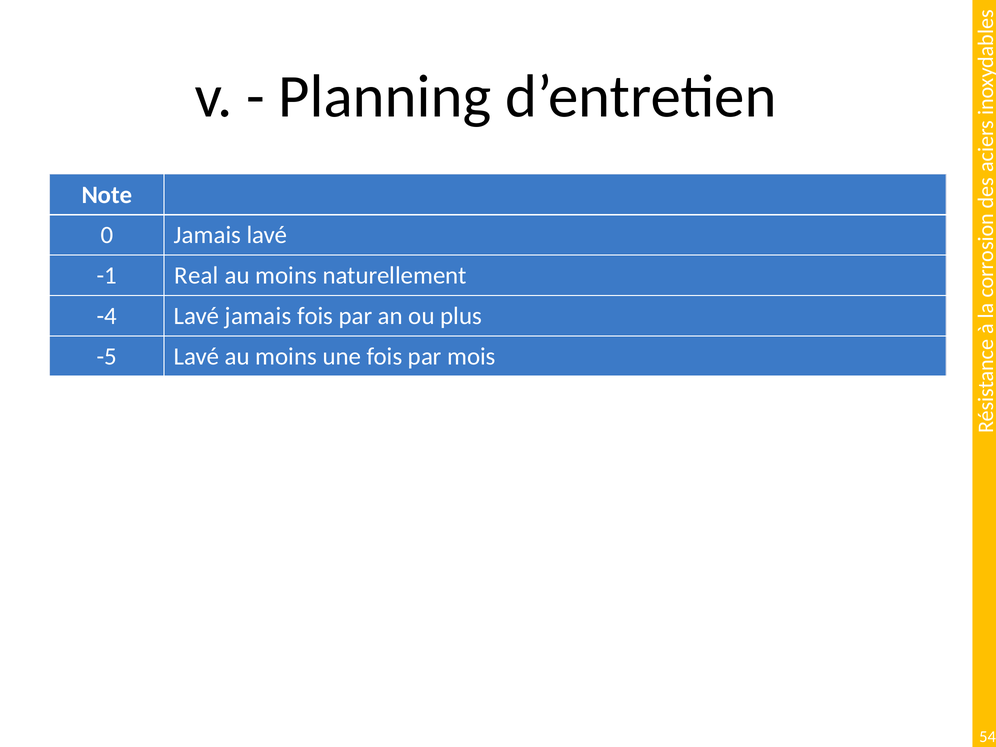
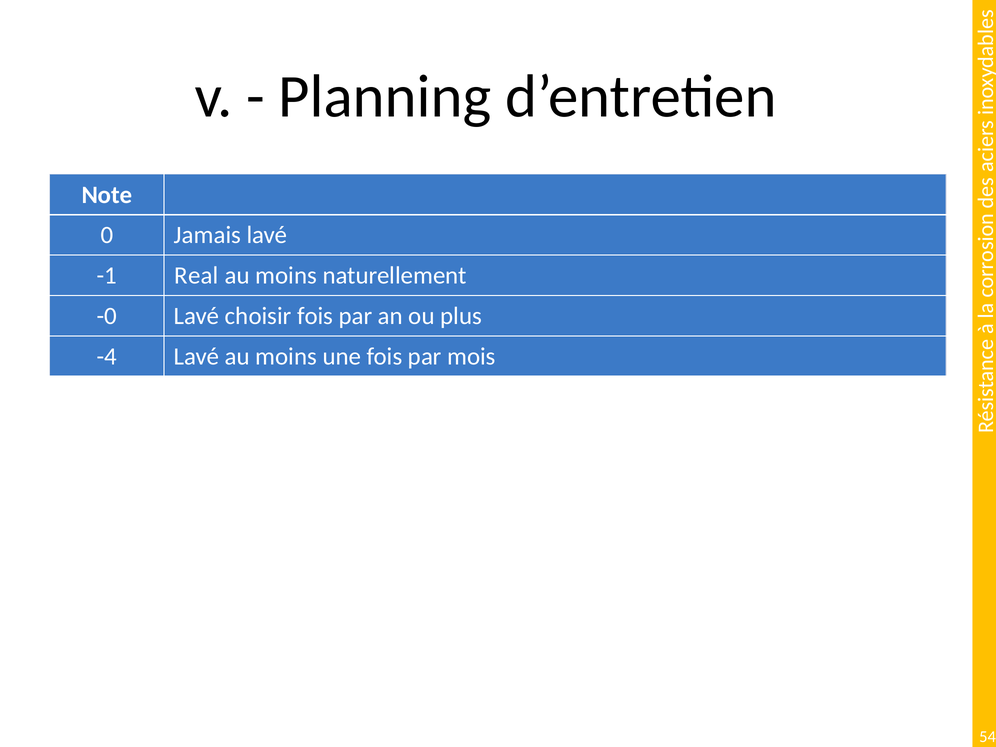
-4: -4 -> -0 (107, 316)
Lavé jamais: jamais -> choisir (258, 316)
-5: -5 -> -4 (107, 356)
